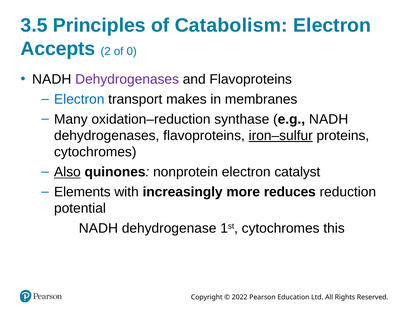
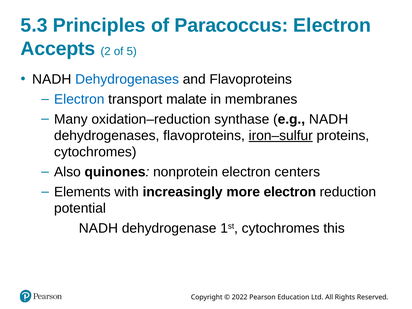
3.5: 3.5 -> 5.3 (34, 25)
Catabolism: Catabolism -> Paracoccus (231, 25)
0: 0 -> 5 (132, 51)
Dehydrogenases colour: purple -> blue (127, 79)
makes: makes -> malate (186, 99)
Also underline: present -> none (67, 172)
catalyst: catalyst -> centers (297, 172)
more reduces: reduces -> electron (290, 192)
